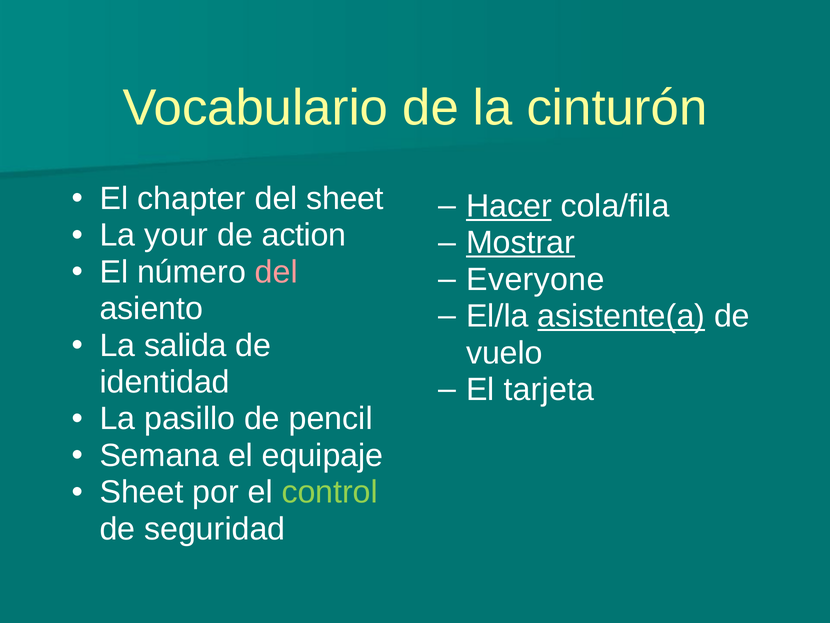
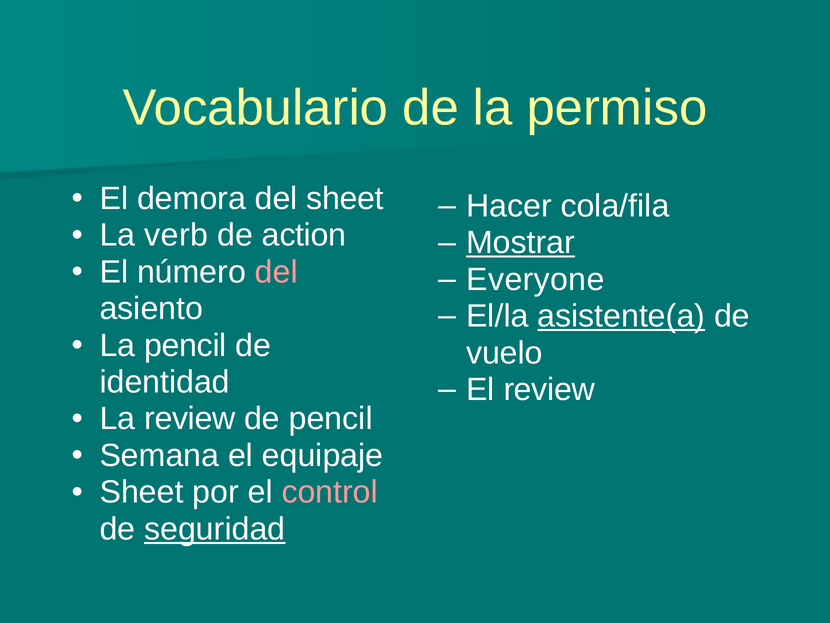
cinturón: cinturón -> permiso (617, 108)
chapter: chapter -> demora (192, 198)
Hacer underline: present -> none (509, 206)
your: your -> verb (176, 235)
La salida: salida -> pencil (185, 345)
El tarjeta: tarjeta -> review (549, 389)
La pasillo: pasillo -> review (190, 419)
control colour: light green -> pink (330, 492)
seguridad underline: none -> present (215, 529)
